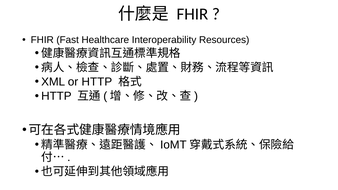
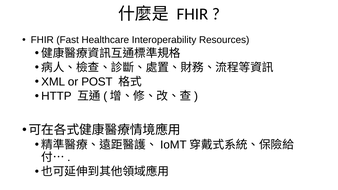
or HTTP: HTTP -> POST (97, 82)
